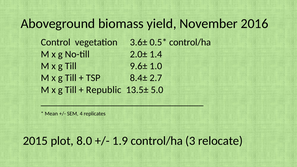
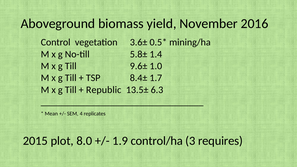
control/ha: control/ha -> mining/ha (190, 42)
2.0±: 2.0± -> 5.8± (139, 54)
2.7: 2.7 -> 1.7 (156, 78)
5.0: 5.0 -> 6.3 (157, 90)
relocate: relocate -> requires (220, 141)
